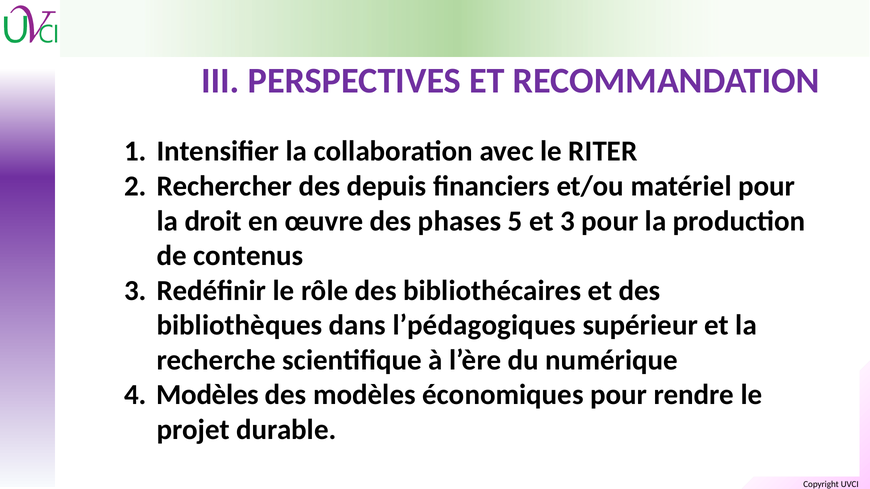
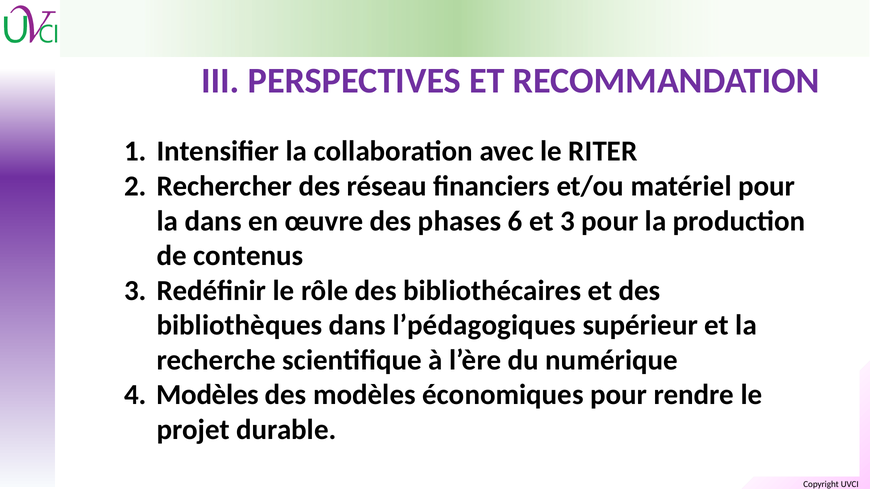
depuis: depuis -> réseau (387, 186)
la droit: droit -> dans (213, 221)
5: 5 -> 6 (515, 221)
